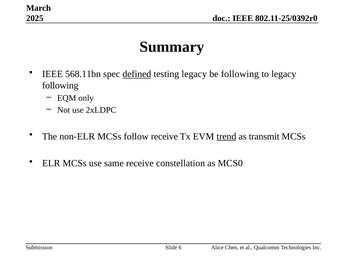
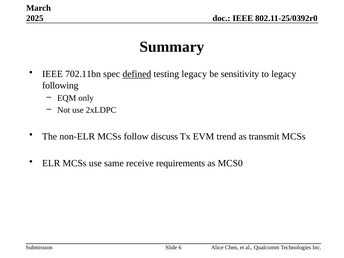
568.11bn: 568.11bn -> 702.11bn (83, 74)
be following: following -> sensitivity (240, 74)
follow receive: receive -> discuss (164, 136)
trend underline: present -> none (226, 136)
constellation: constellation -> requirements (181, 163)
